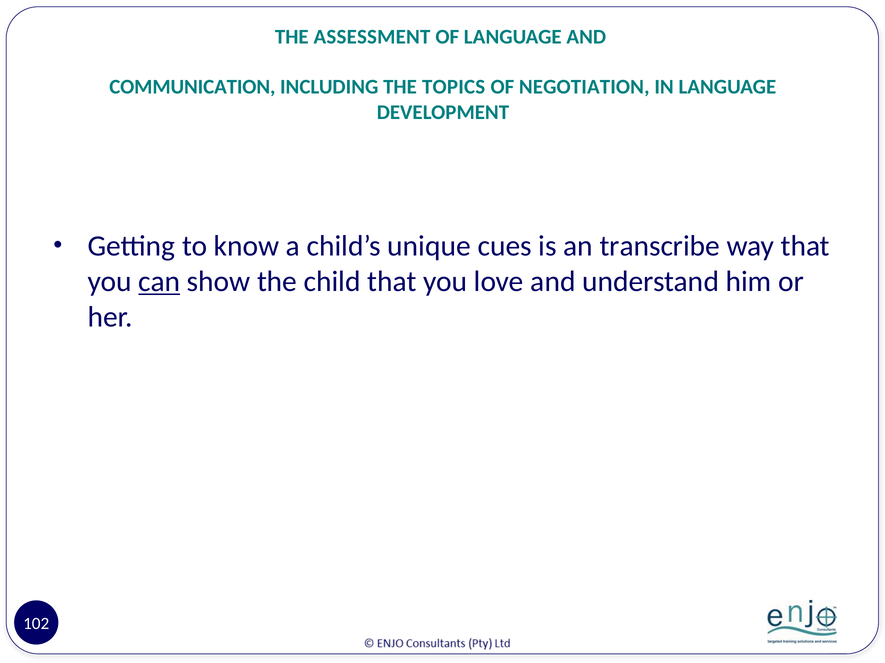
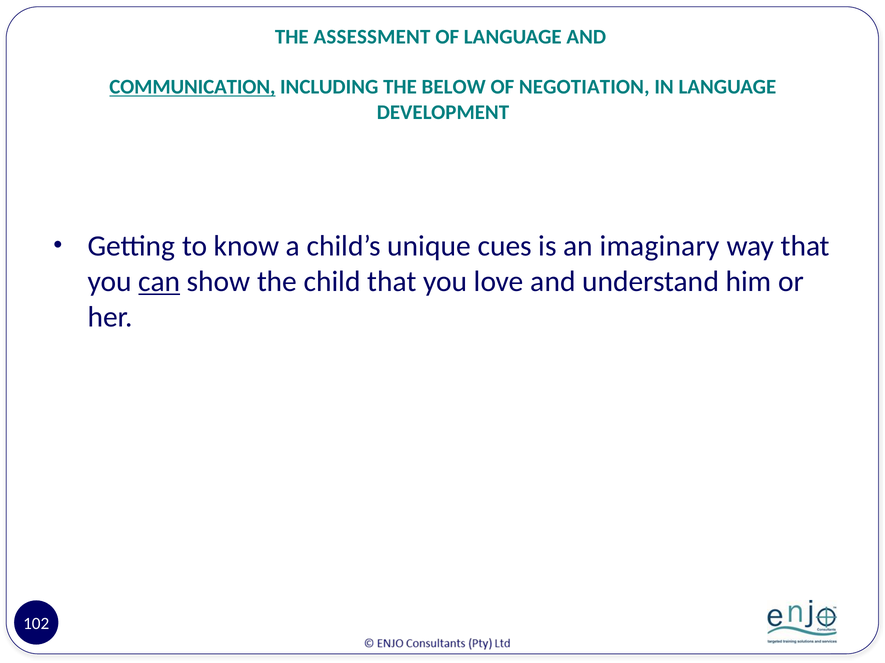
COMMUNICATION underline: none -> present (192, 87)
TOPICS: TOPICS -> BELOW (454, 87)
transcribe: transcribe -> imaginary (660, 246)
